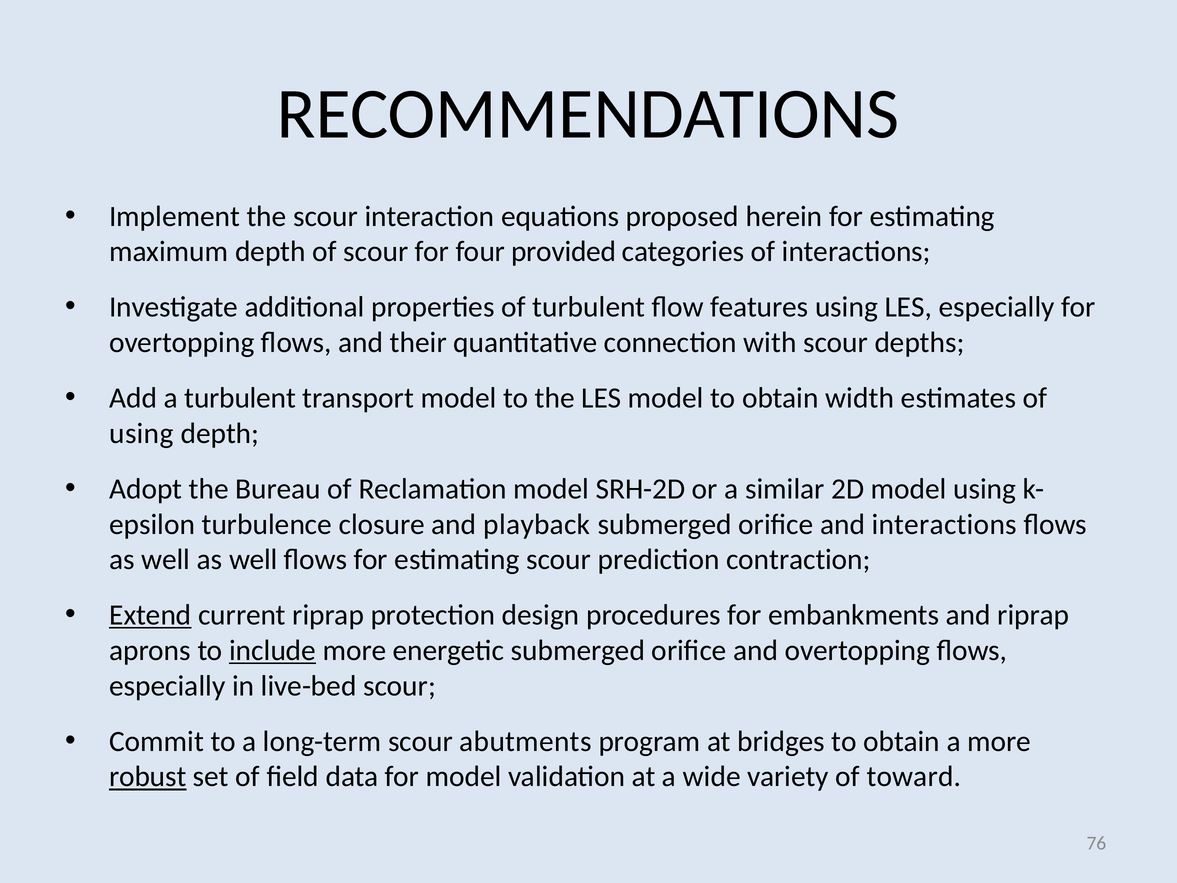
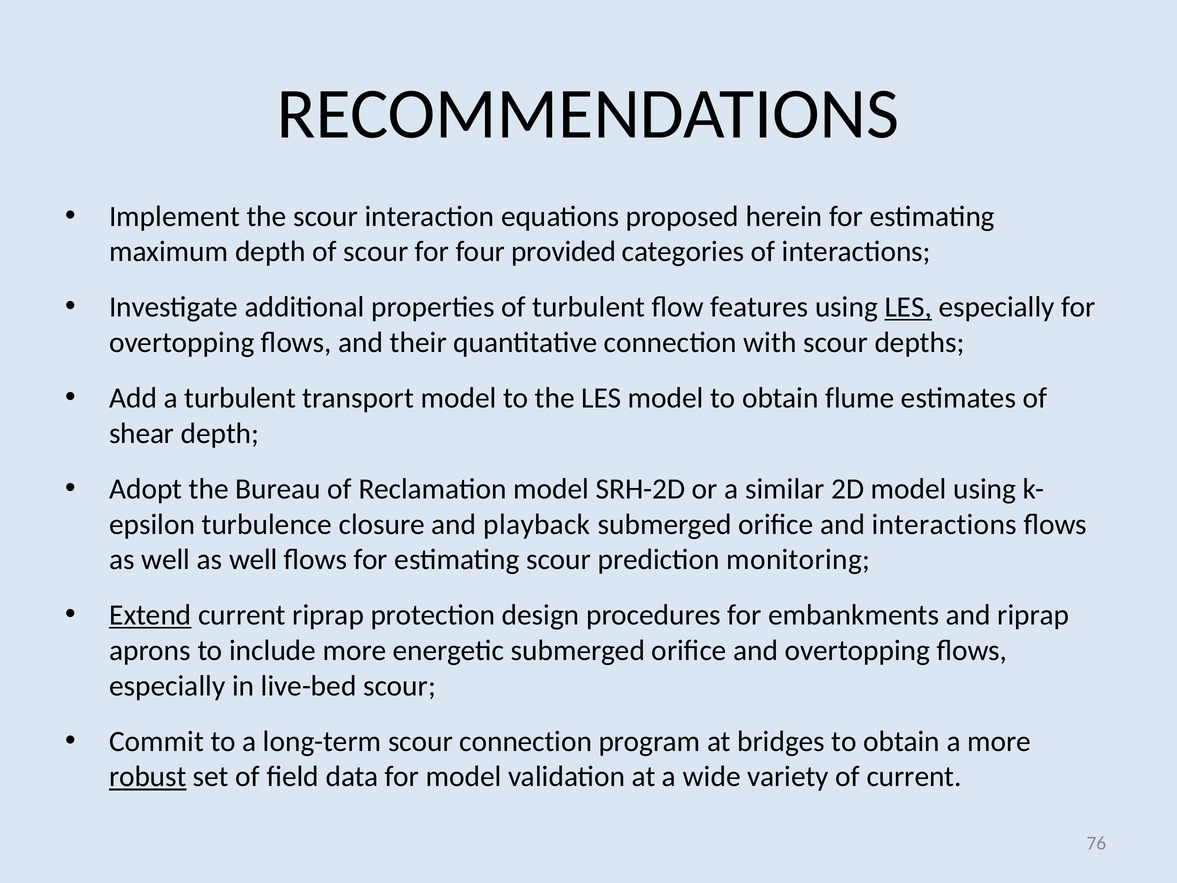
LES underline: none -> present (908, 307)
width: width -> flume (860, 398)
using: using -> shear (142, 433)
contraction: contraction -> monitoring (798, 559)
include underline: present -> none (273, 650)
scour abutments: abutments -> connection (526, 741)
of toward: toward -> current (914, 777)
